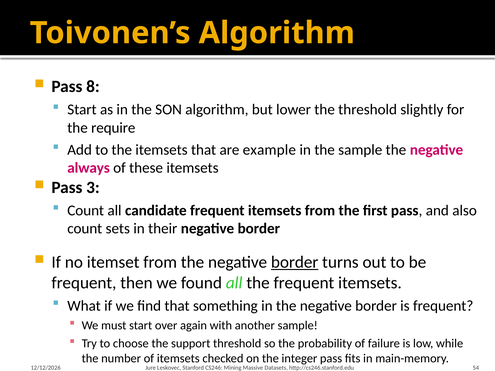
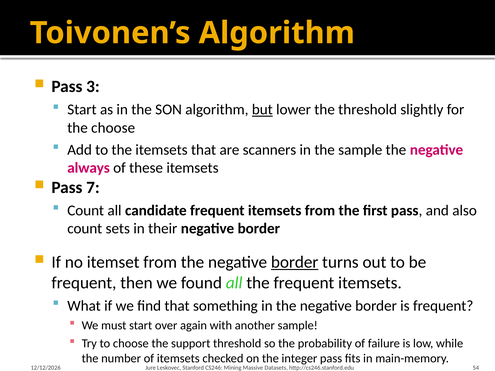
8: 8 -> 3 (93, 87)
but underline: none -> present (262, 110)
the require: require -> choose (113, 128)
example: example -> scanners (269, 150)
3: 3 -> 7 (93, 187)
